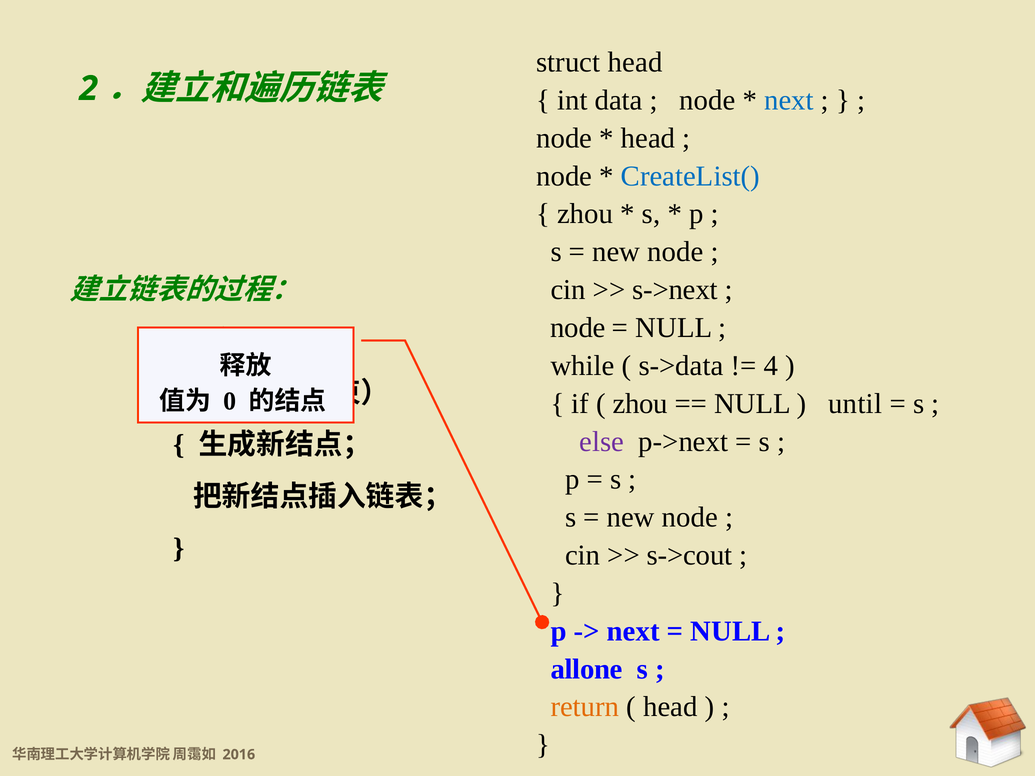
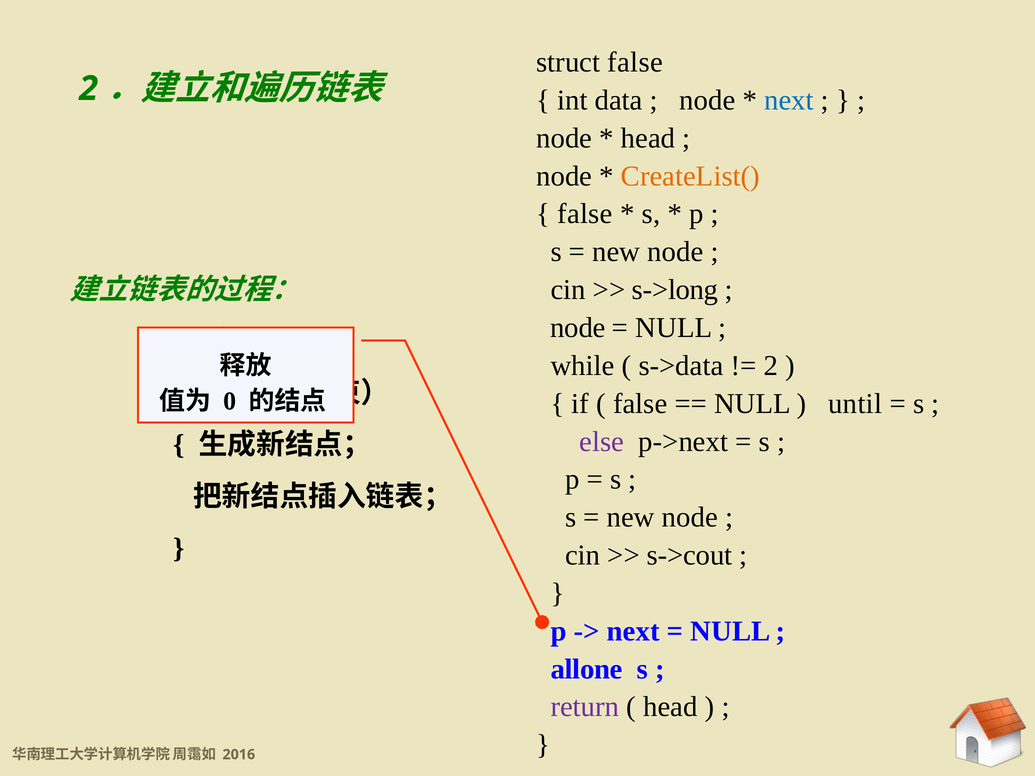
struct head: head -> false (635, 62)
CreateList( colour: blue -> orange (690, 176)
zhou: zhou -> false (585, 214)
s->next: s->next -> s->long (675, 290)
4: 4 -> 2 (771, 366)
zhou: zhou -> false (640, 404)
return colour: orange -> purple (585, 707)
